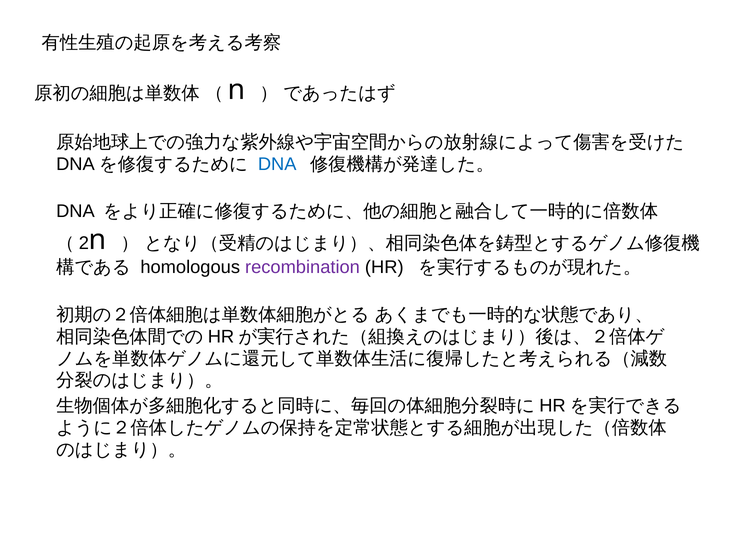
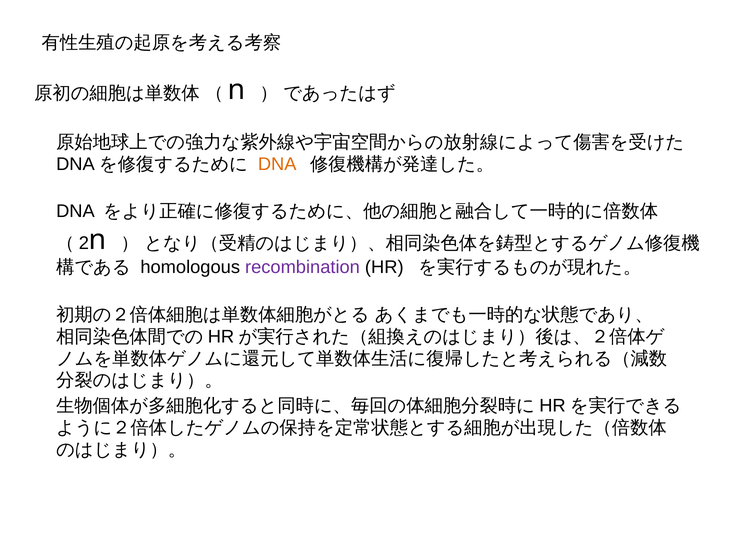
DNA colour: blue -> orange (277, 164)
